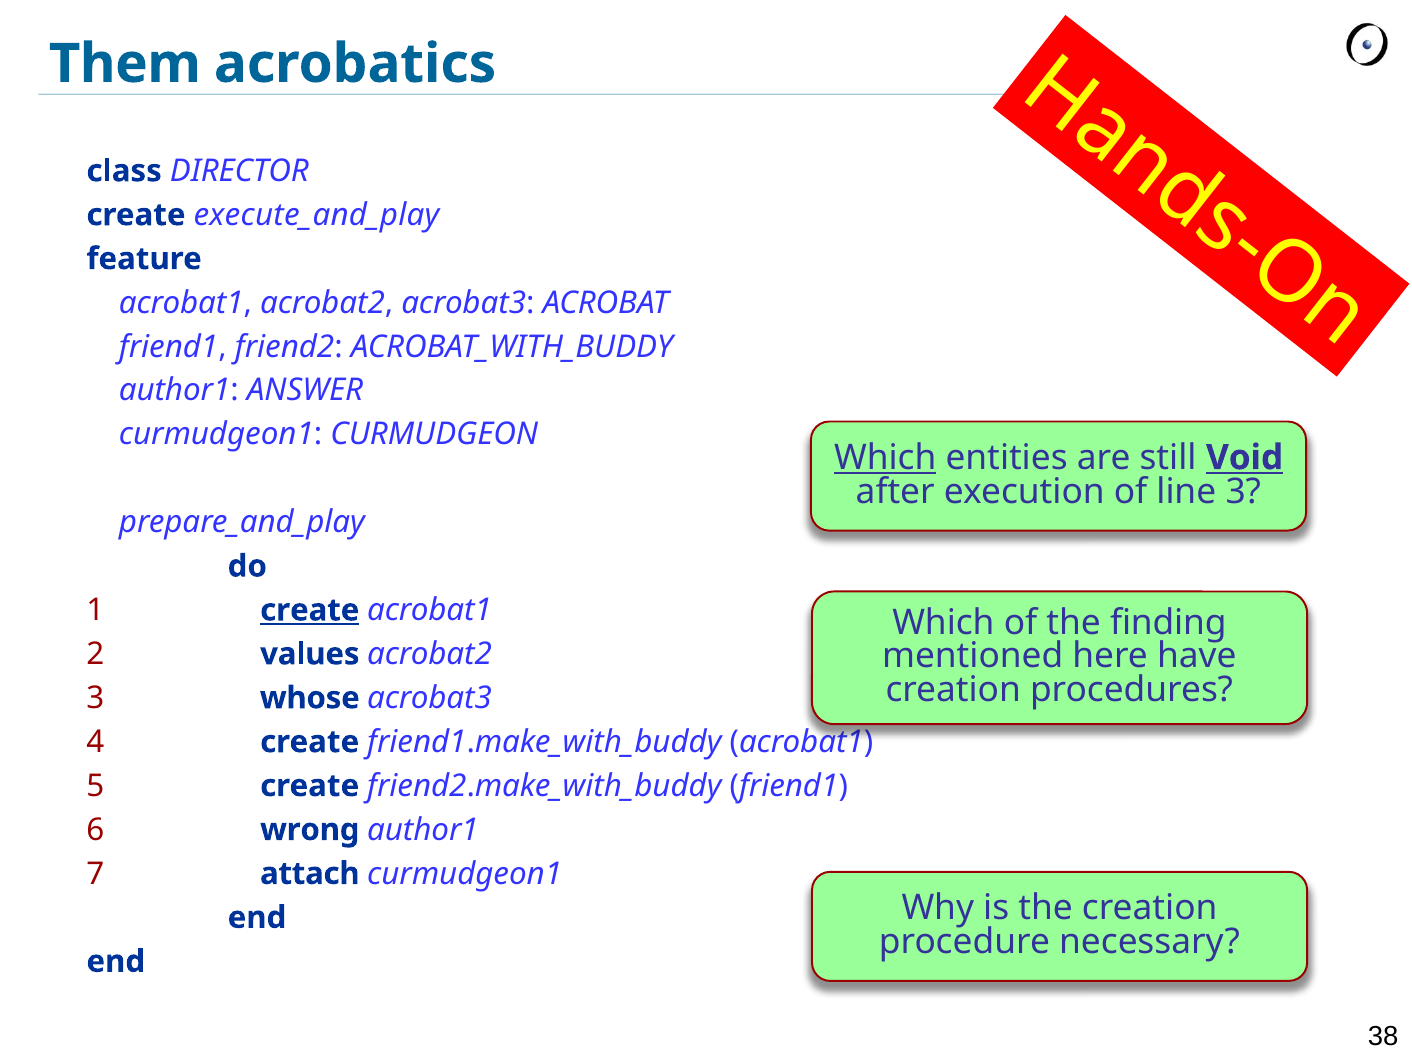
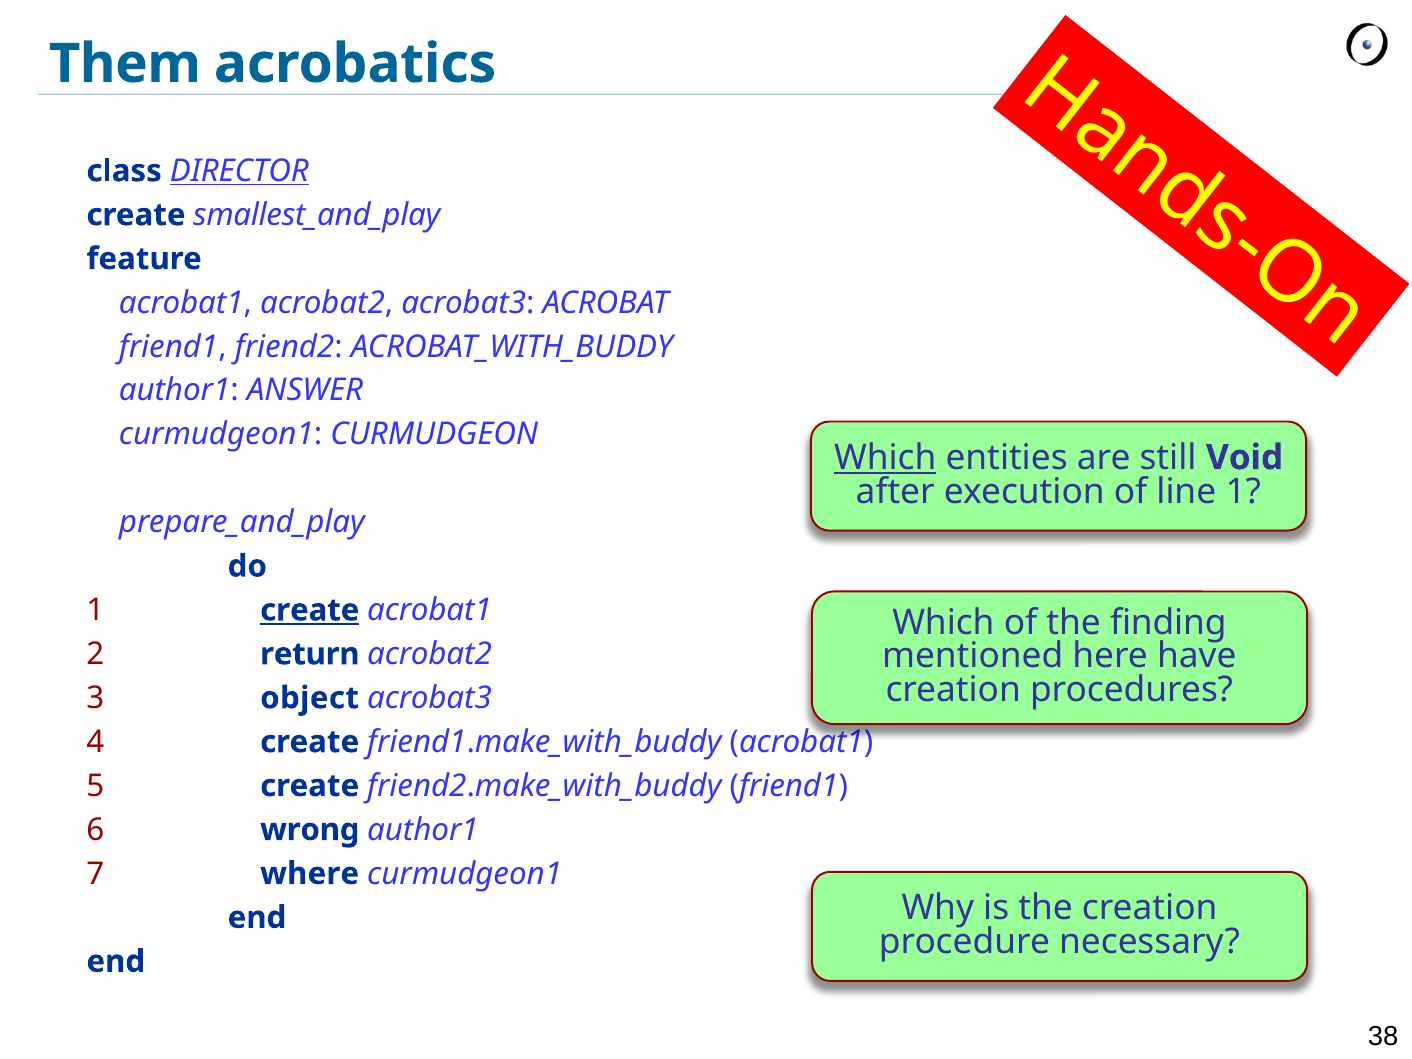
DIRECTOR underline: none -> present (239, 171)
execute_and_play: execute_and_play -> smallest_and_play (317, 215)
Void underline: present -> none (1245, 458)
line 3: 3 -> 1 (1243, 492)
values: values -> return (310, 654)
whose: whose -> object (310, 698)
attach: attach -> where (310, 874)
